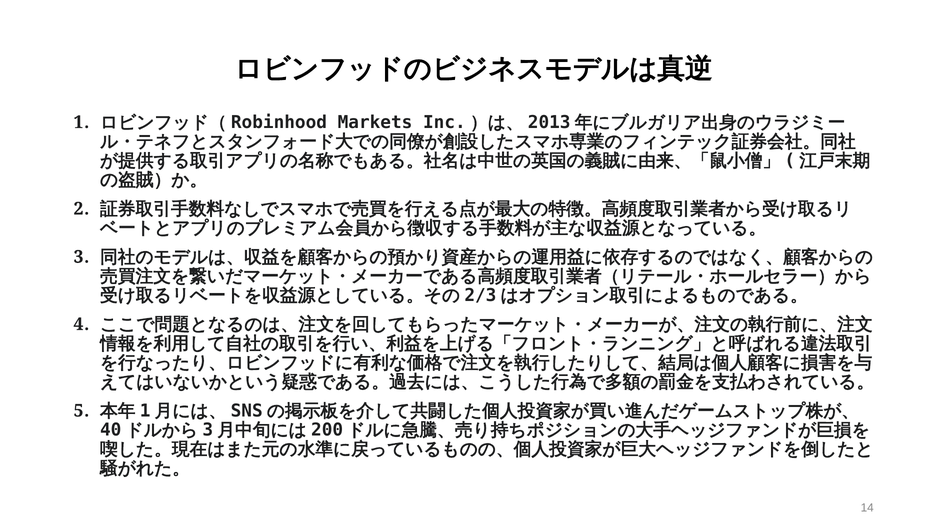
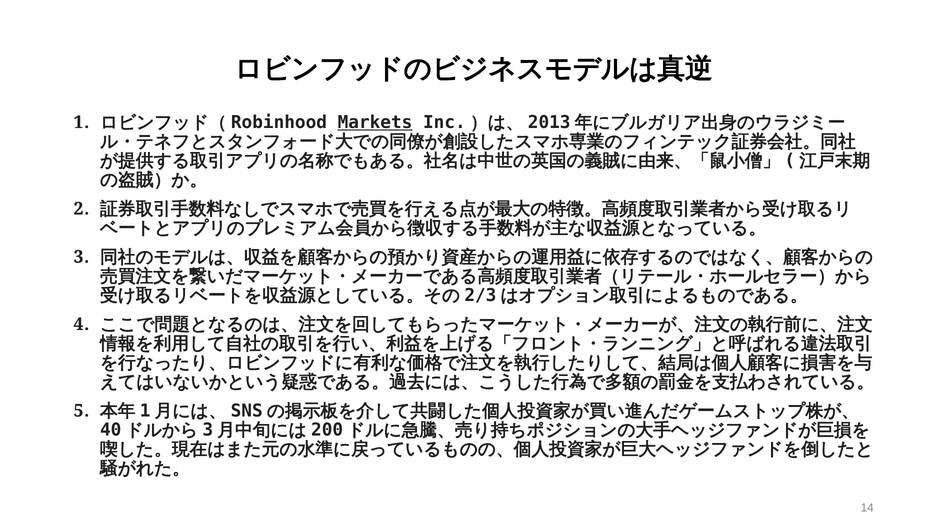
Markets underline: none -> present (375, 122)
